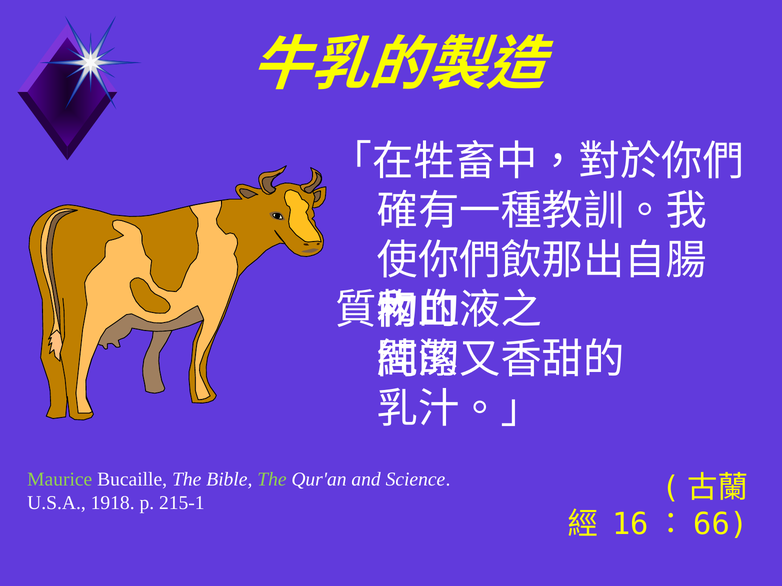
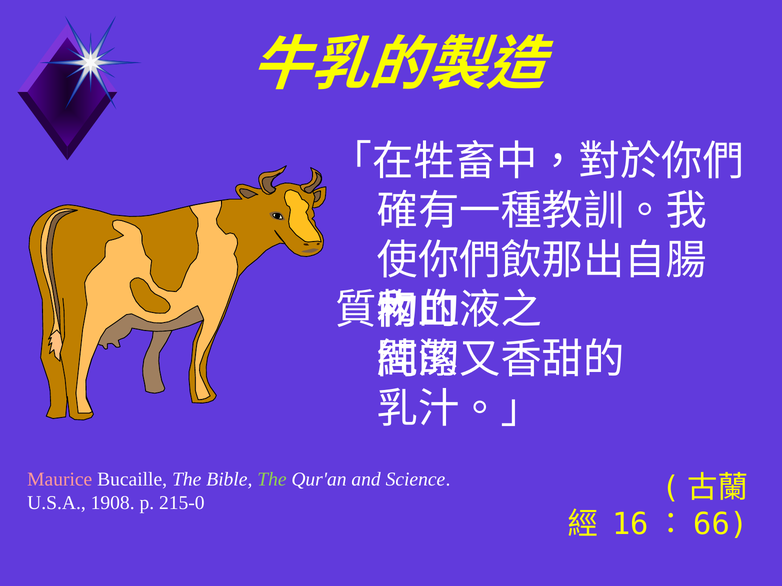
Maurice colour: light green -> pink (60, 480)
1918: 1918 -> 1908 (113, 503)
215-1: 215-1 -> 215-0 (182, 503)
